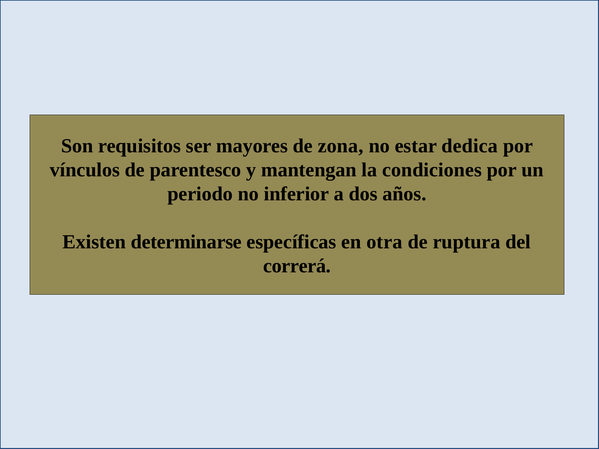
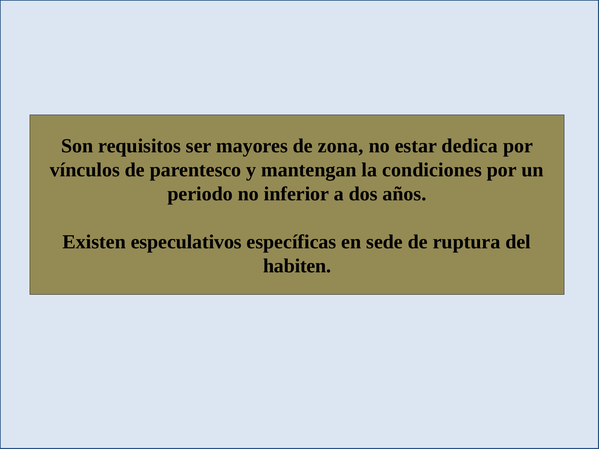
determinarse: determinarse -> especulativos (186, 242)
otra: otra -> sede (385, 242)
correrá: correrá -> habiten (297, 266)
